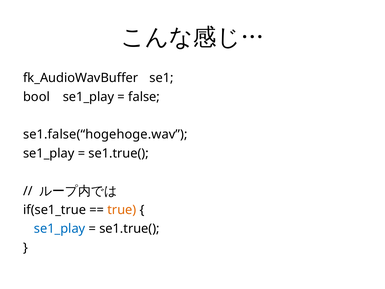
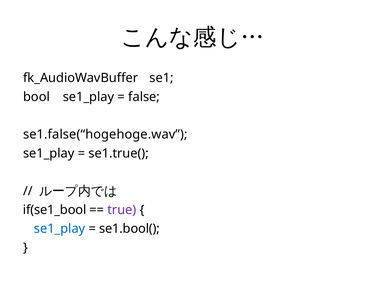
if(se1_true: if(se1_true -> if(se1_bool (55, 210)
true colour: orange -> purple (122, 210)
se1.true(: se1.true( -> se1.bool( (129, 229)
